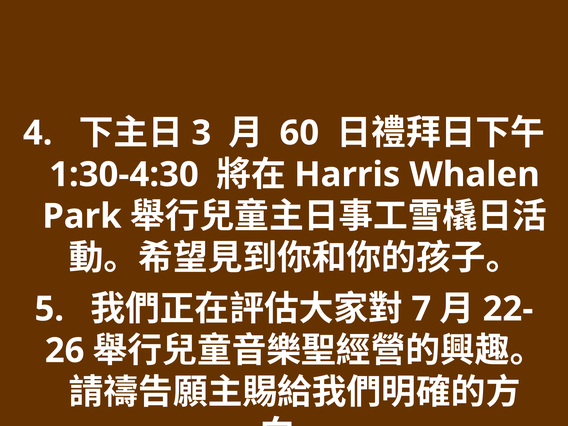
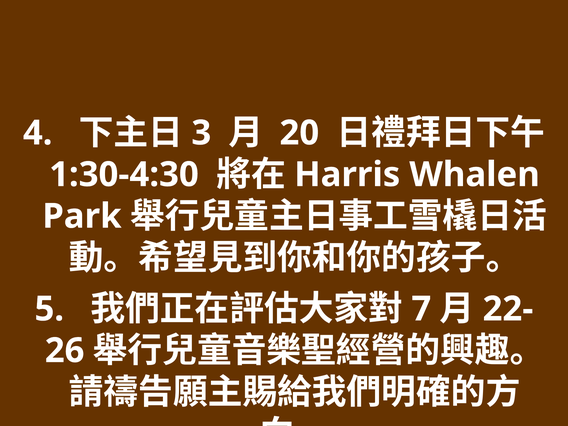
60: 60 -> 20 (299, 133)
